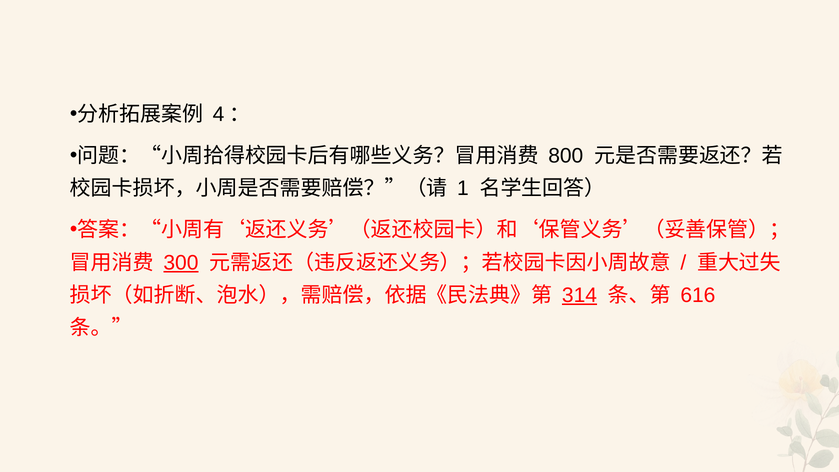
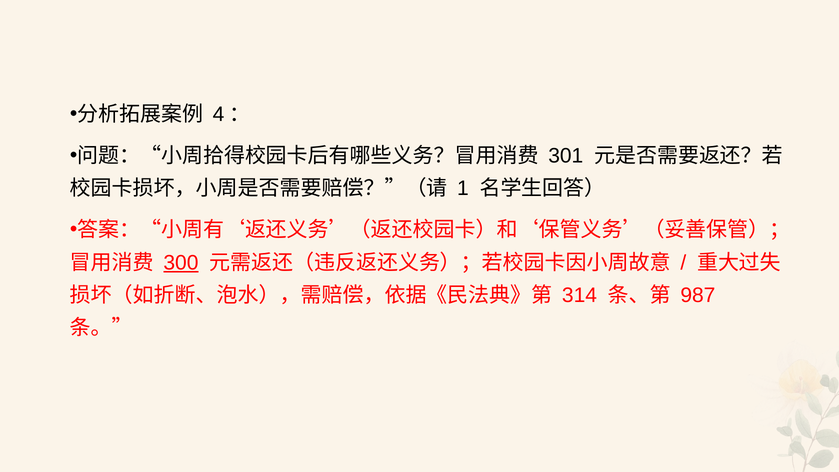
800: 800 -> 301 (566, 156)
314 underline: present -> none (579, 295)
616: 616 -> 987 (698, 295)
